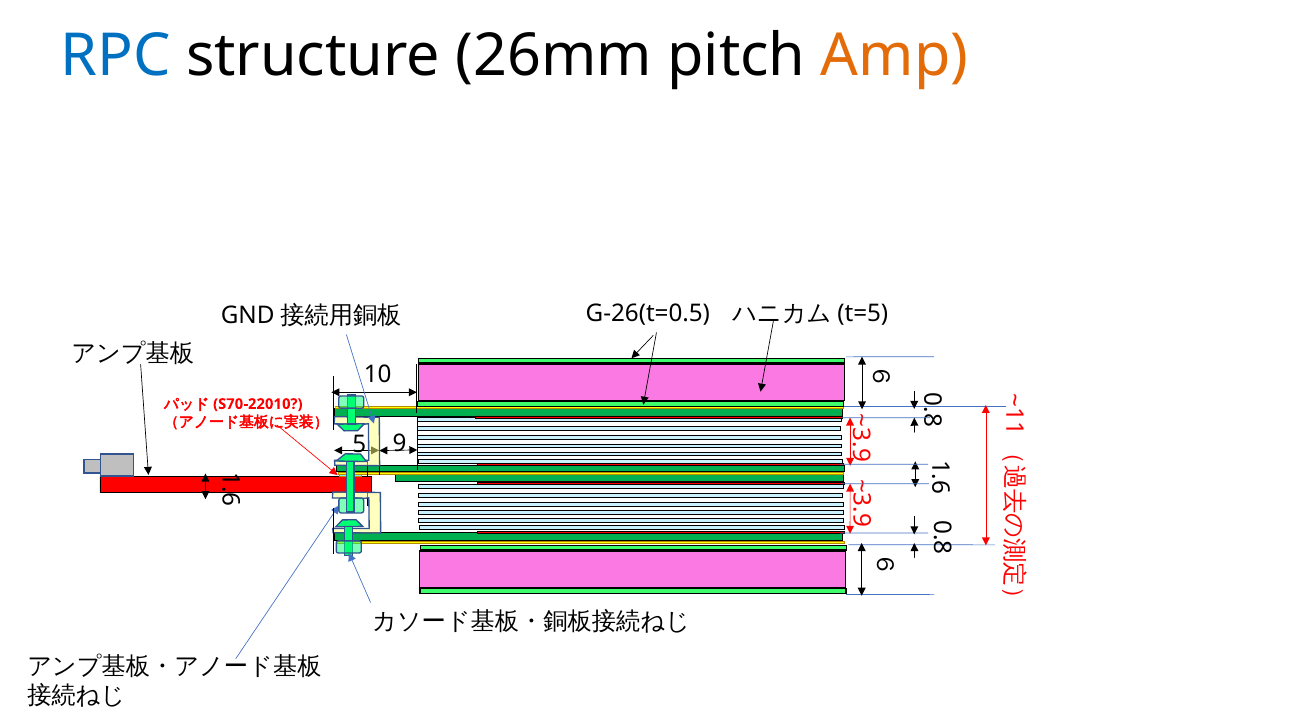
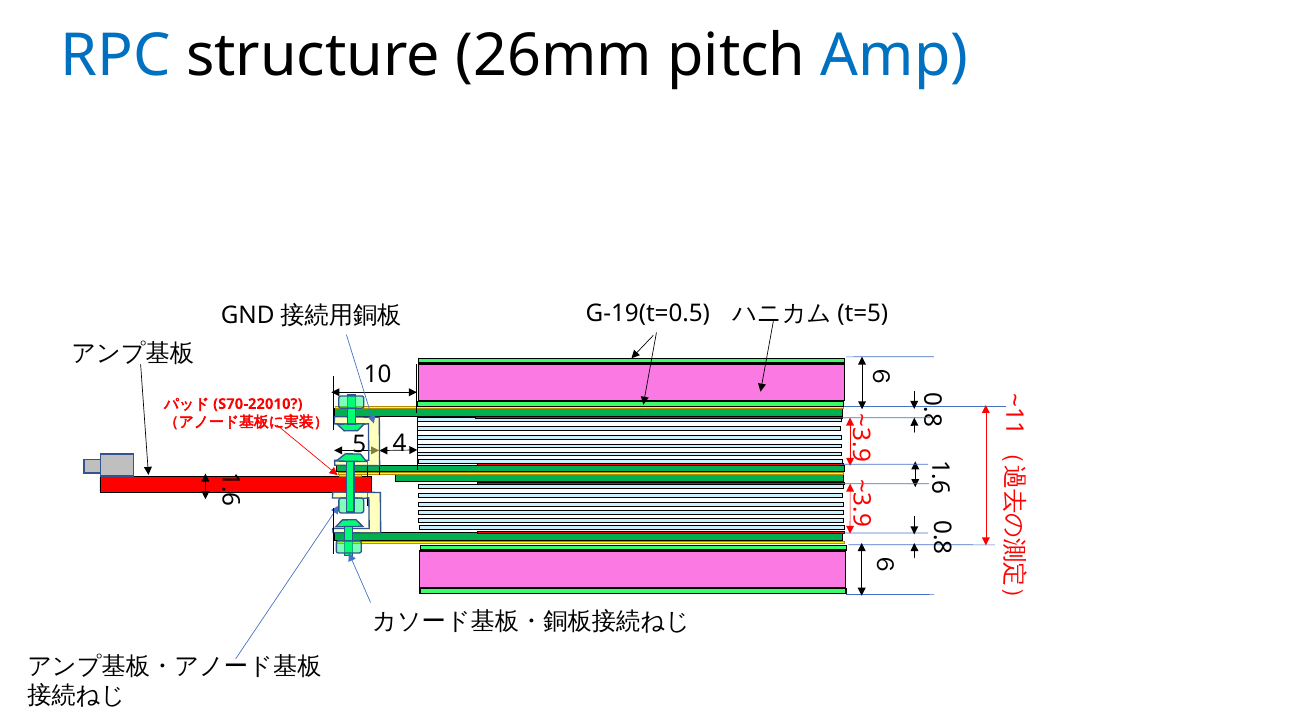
Amp colour: orange -> blue (895, 56)
G-26(t=0.5: G-26(t=0.5 -> G-19(t=0.5 (648, 313)
9: 9 -> 4 (400, 444)
